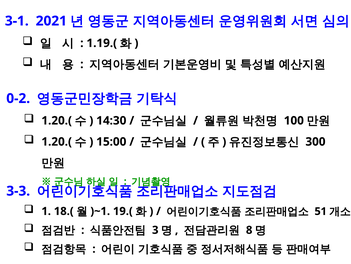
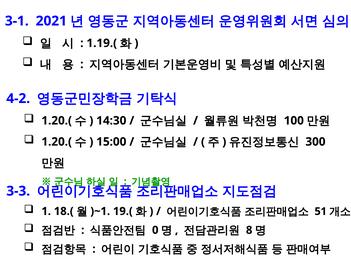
0-2: 0-2 -> 4-2 (18, 98)
3: 3 -> 0 (155, 229)
